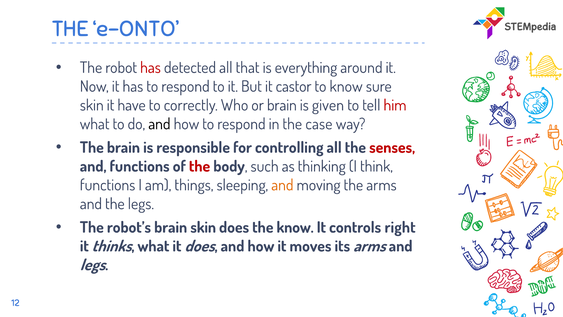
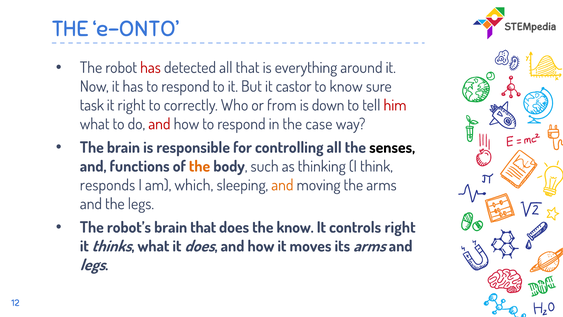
skin: skin -> task (92, 105)
it have: have -> right (131, 105)
or brain: brain -> from (282, 105)
given: given -> down (328, 105)
and colour: black -> red (159, 124)
senses colour: red -> black (392, 147)
the colour: red -> orange (200, 166)
functions: functions -> responds (107, 185)
things: things -> which (194, 185)
brain skin: skin -> that (203, 227)
